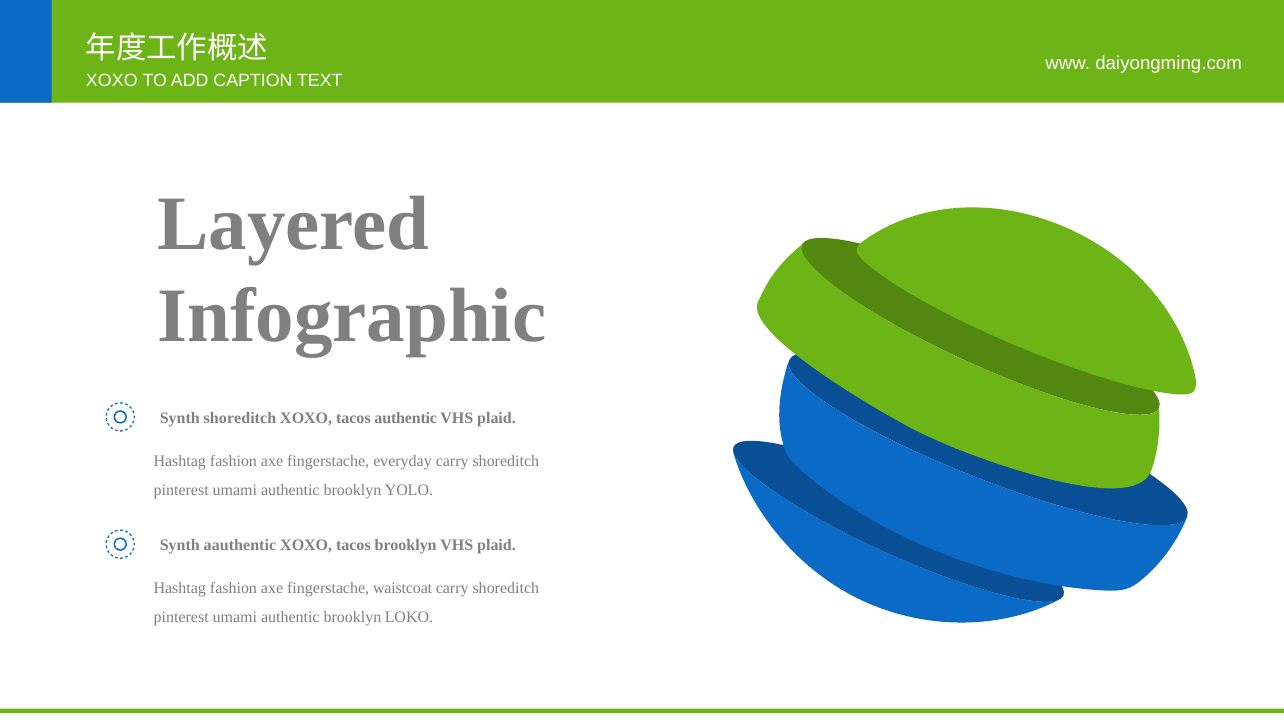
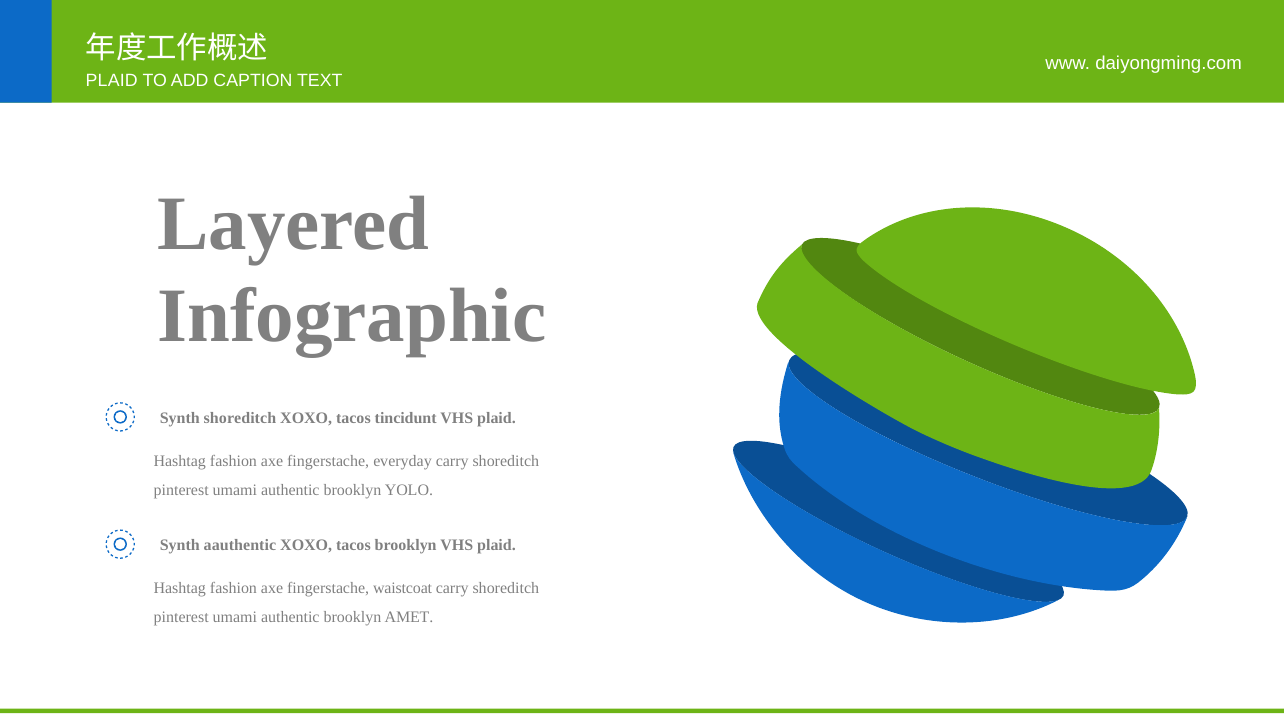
XOXO: XOXO -> PLAID (112, 81)
tacos authentic: authentic -> tincidunt (406, 418)
LOKO: LOKO -> AMET (409, 618)
